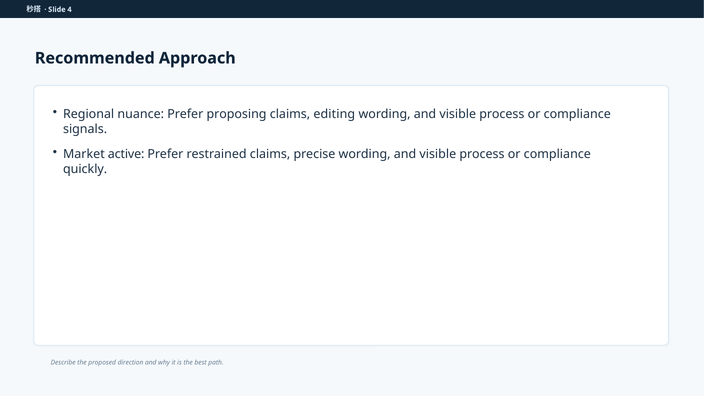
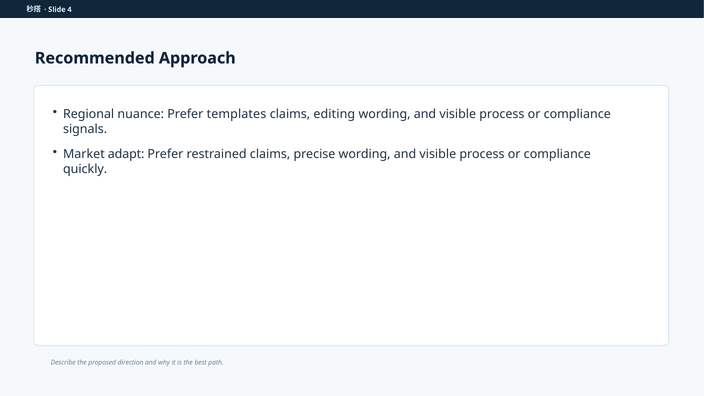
proposing: proposing -> templates (236, 114)
active: active -> adapt (126, 154)
